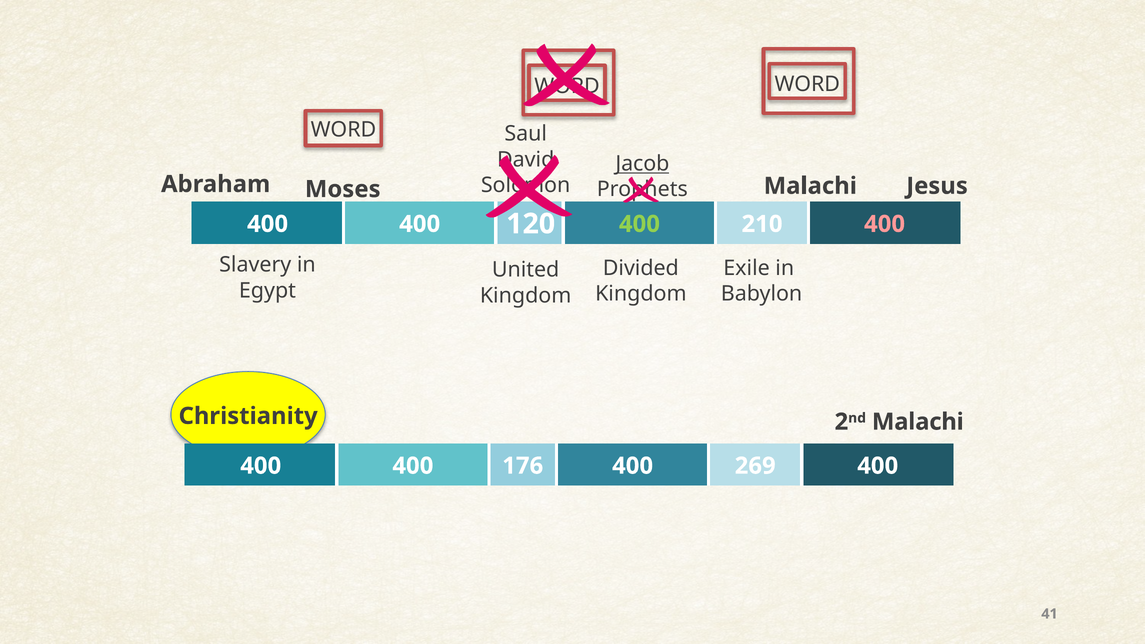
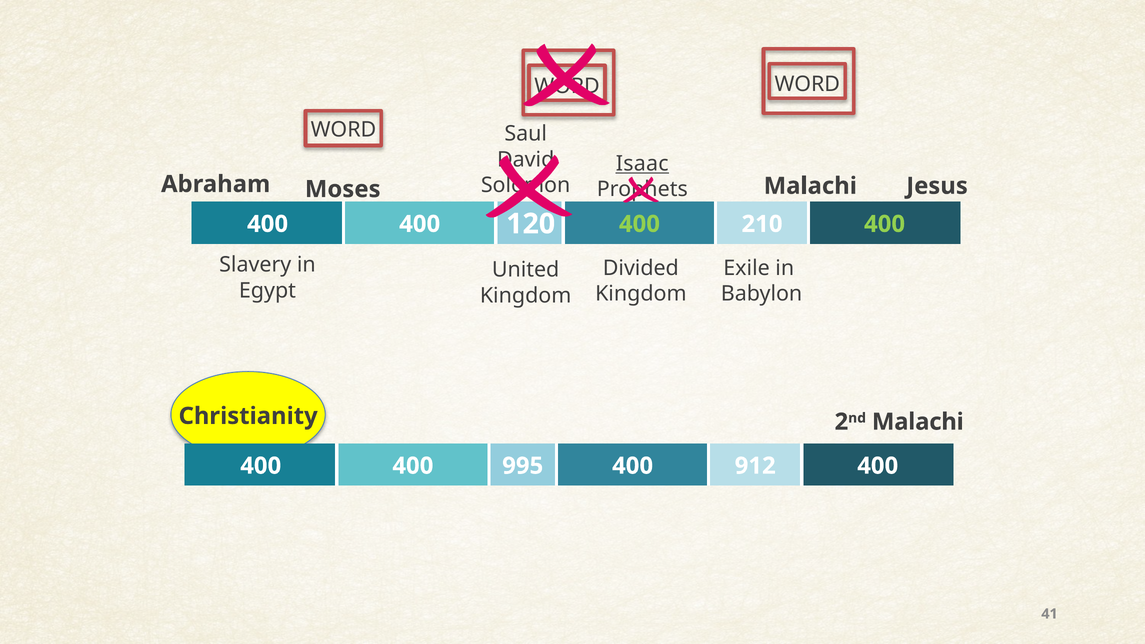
Jacob: Jacob -> Isaac (642, 163)
400 colour: pink -> light green (885, 224)
176: 176 -> 995 (523, 466)
269: 269 -> 912 (755, 466)
